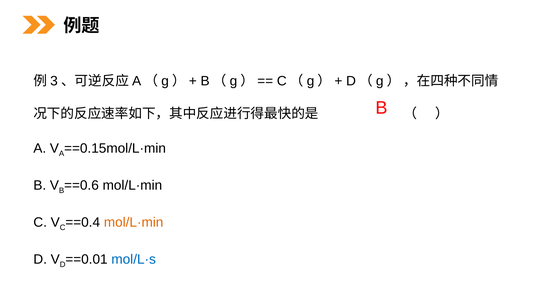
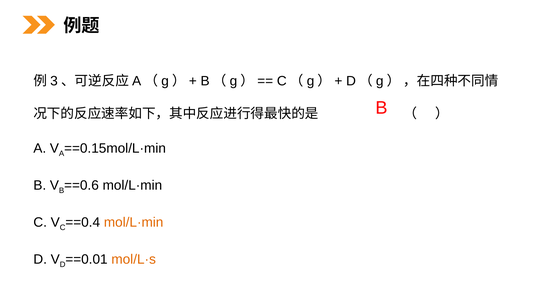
mol/L·s colour: blue -> orange (134, 260)
